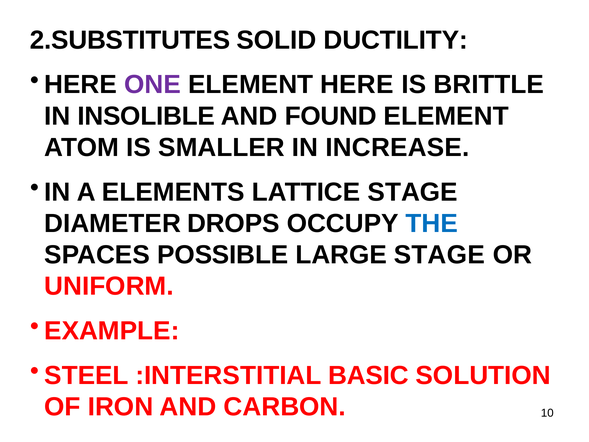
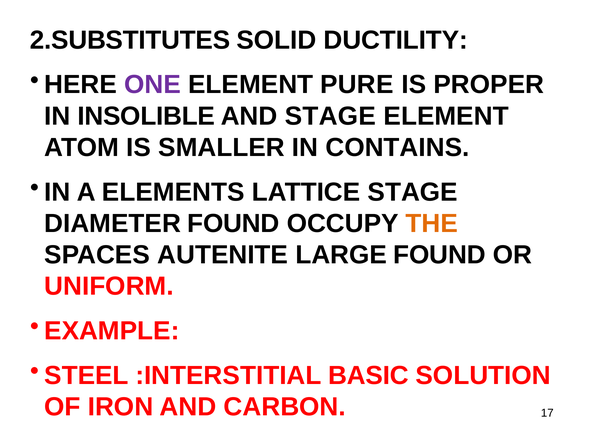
ELEMENT HERE: HERE -> PURE (357, 85)
BRITTLE: BRITTLE -> PROPER (489, 85)
AND FOUND: FOUND -> STAGE (330, 116)
INCREASE: INCREASE -> CONTAINS (397, 147)
DIAMETER DROPS: DROPS -> FOUND (233, 223)
THE colour: blue -> orange (432, 223)
POSSIBLE: POSSIBLE -> AUTENITE (223, 255)
LARGE STAGE: STAGE -> FOUND (439, 255)
10: 10 -> 17 (547, 413)
